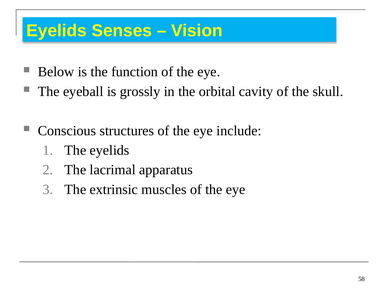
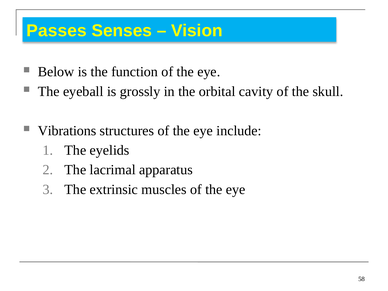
Eyelids: Eyelids -> Passes (57, 31)
Conscious: Conscious -> Vibrations (67, 131)
